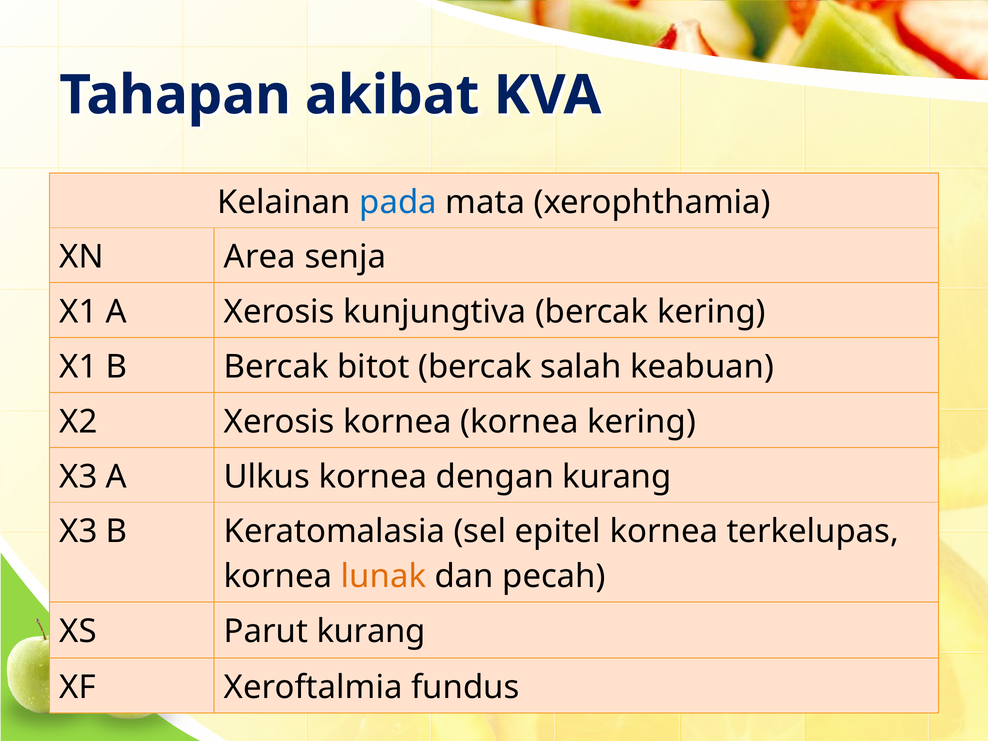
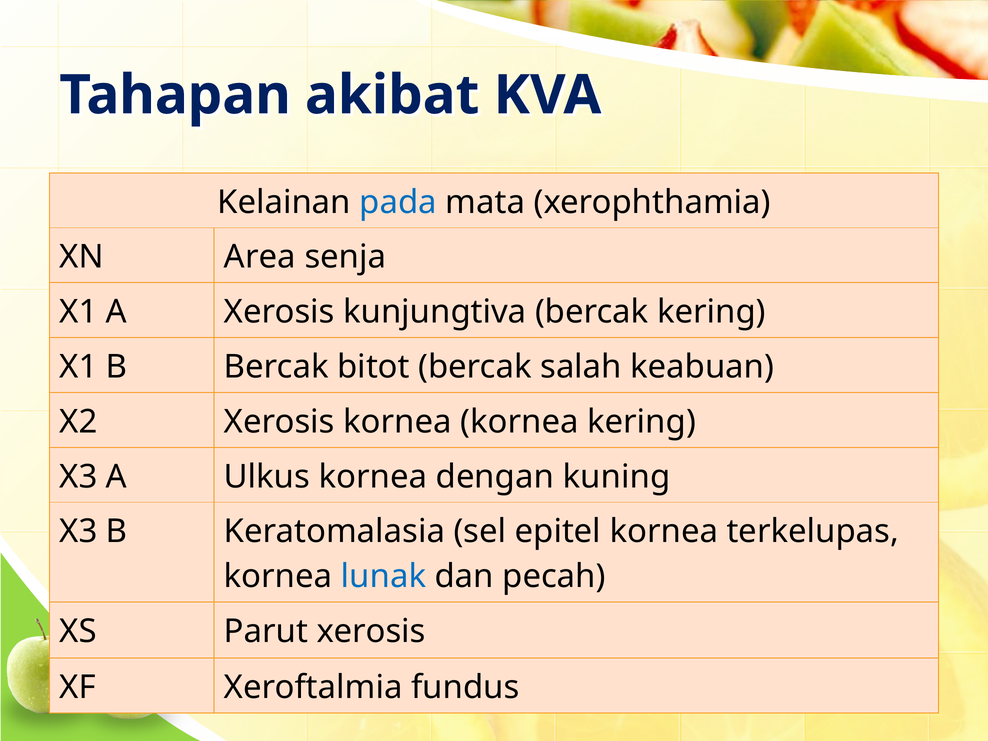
dengan kurang: kurang -> kuning (617, 477)
lunak colour: orange -> blue (384, 576)
Parut kurang: kurang -> xerosis (371, 631)
